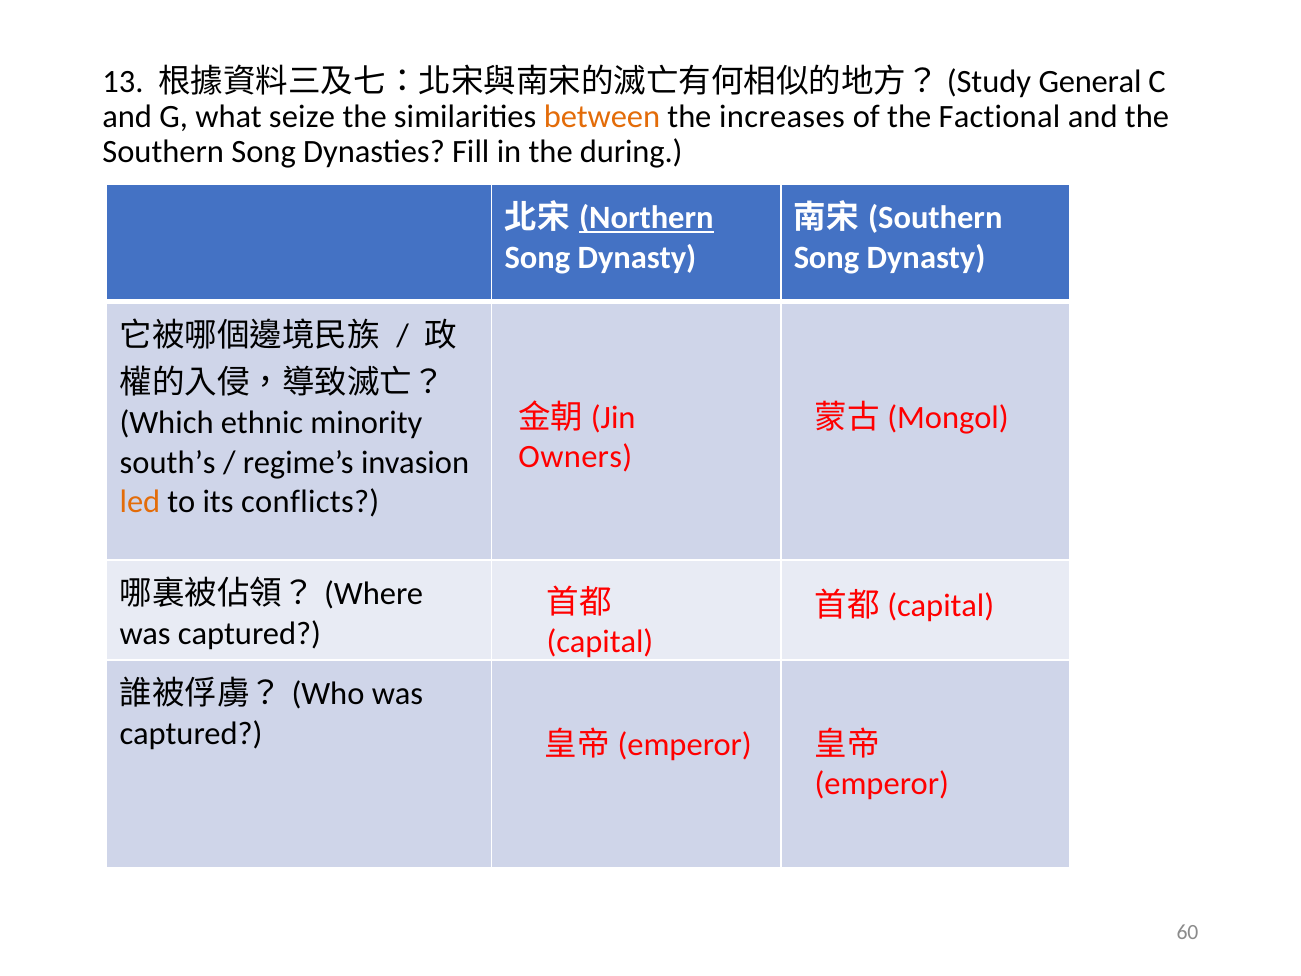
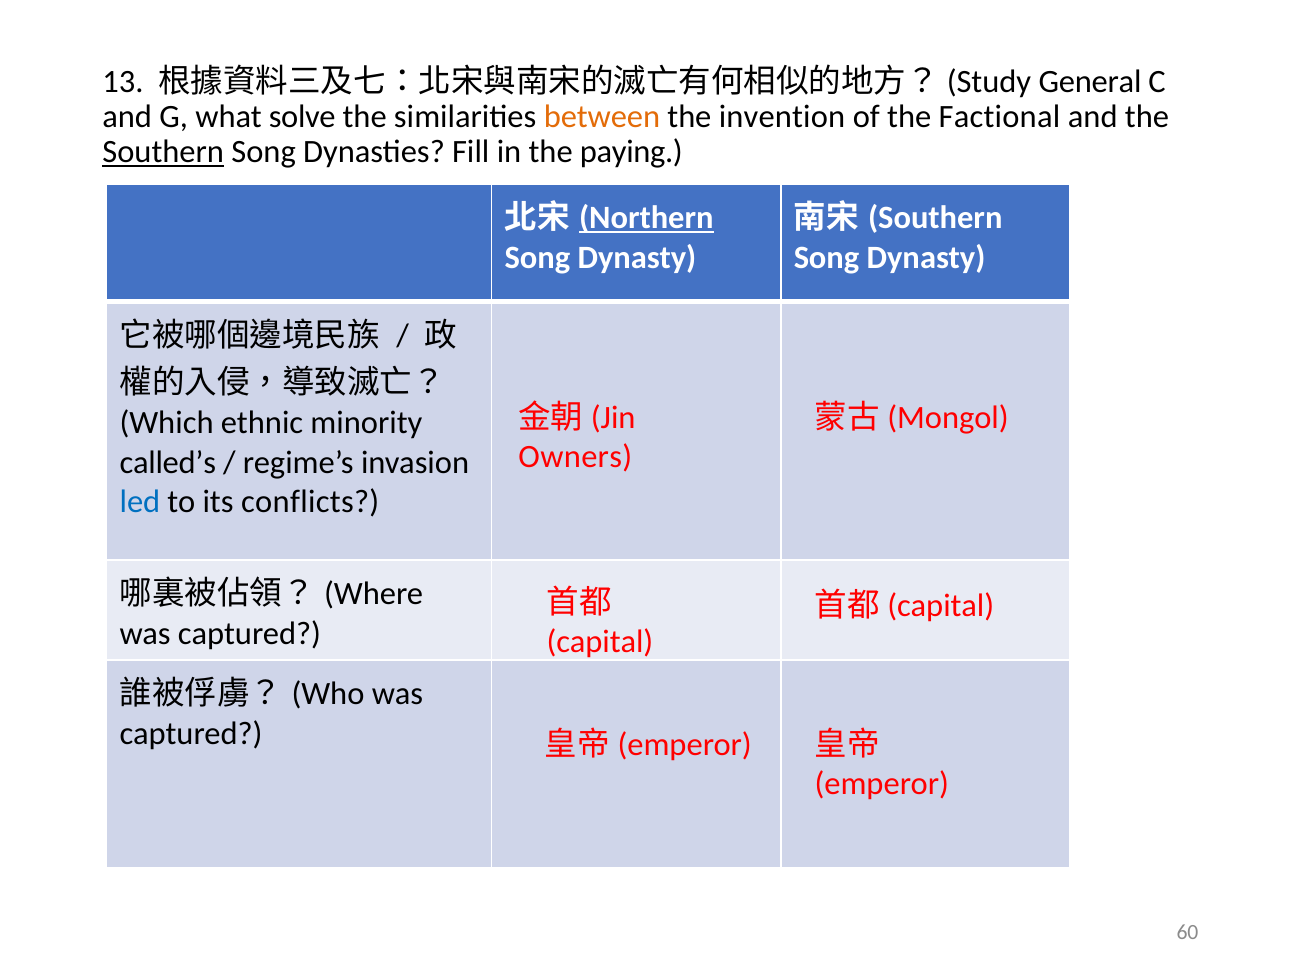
seize: seize -> solve (302, 117)
increases: increases -> invention (782, 117)
Southern underline: none -> present (163, 152)
during: during -> paying (631, 152)
south’s: south’s -> called’s (168, 462)
led colour: orange -> blue (140, 502)
